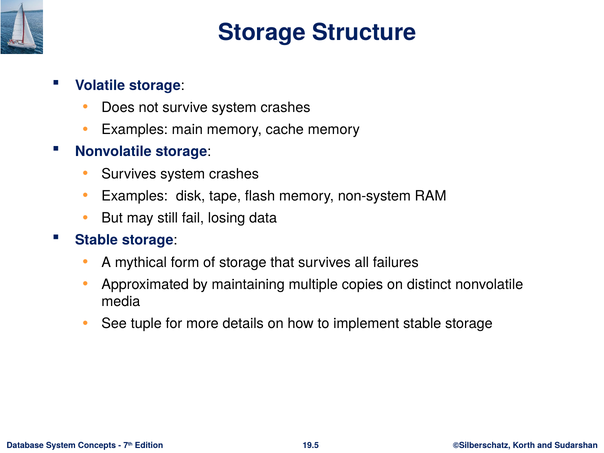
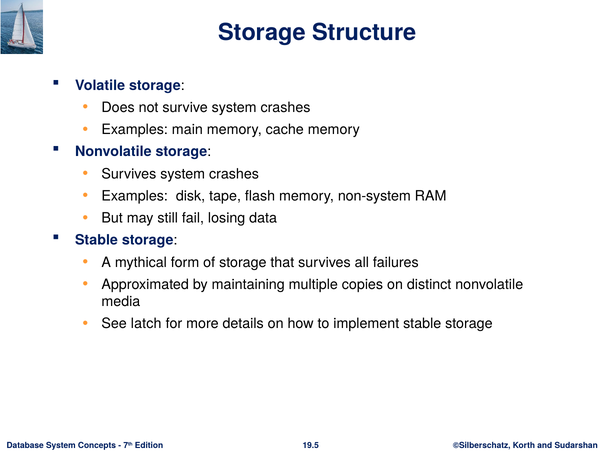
tuple: tuple -> latch (146, 324)
